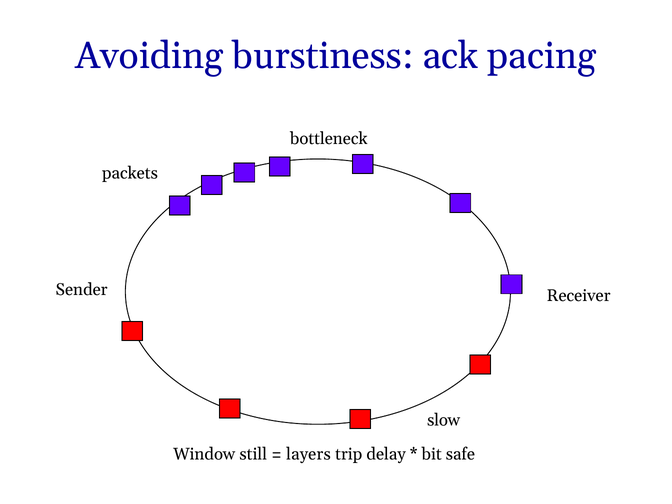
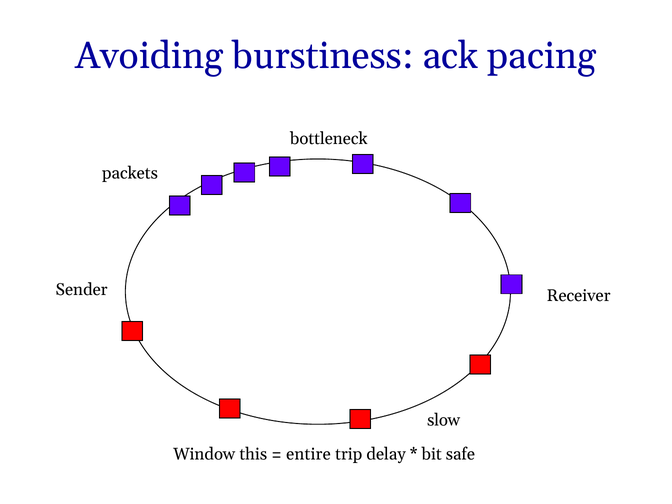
still: still -> this (253, 454)
layers: layers -> entire (308, 454)
